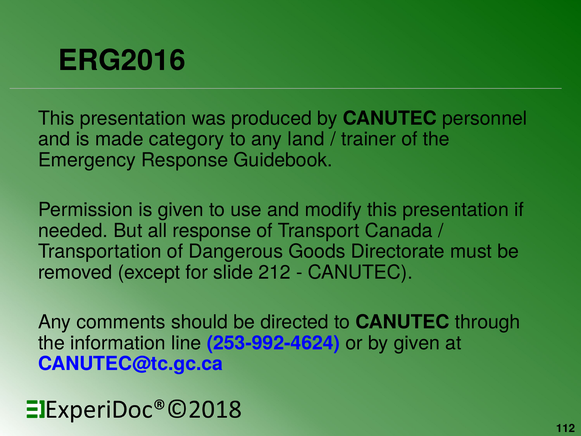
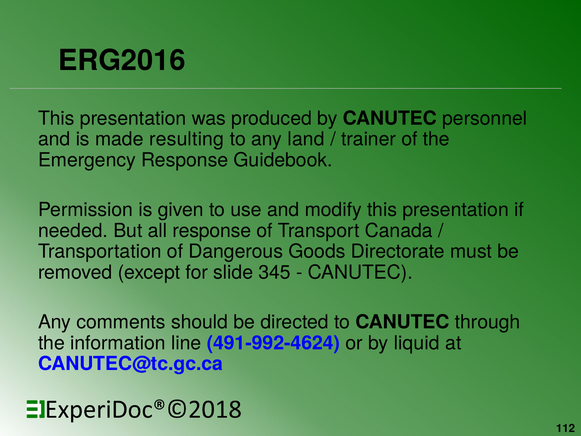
category: category -> resulting (187, 139)
212: 212 -> 345 (275, 272)
253-992-4624: 253-992-4624 -> 491-992-4624 (273, 343)
by given: given -> liquid (417, 343)
